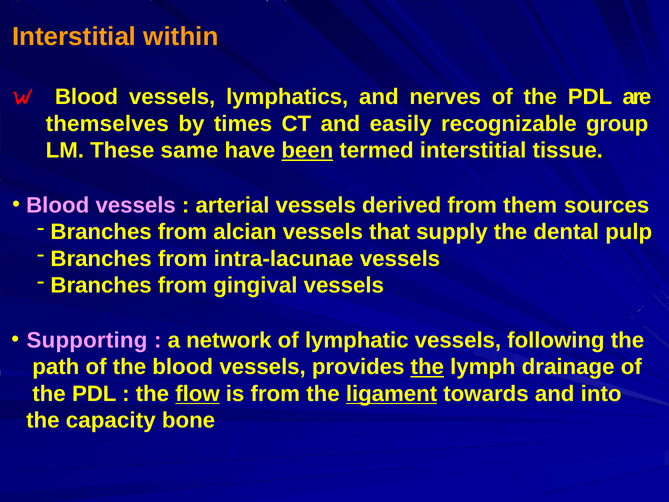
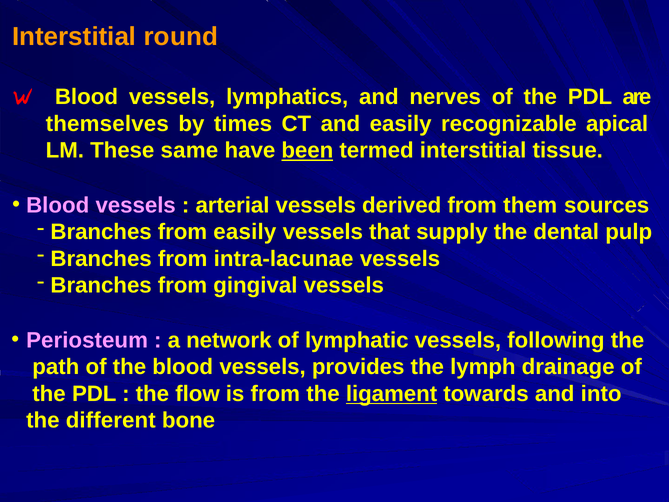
within: within -> round (181, 37)
group: group -> apical (617, 124)
from alcian: alcian -> easily (245, 232)
Supporting: Supporting -> Periosteum (87, 340)
the underline: present -> none (427, 367)
flow underline: present -> none (198, 394)
capacity: capacity -> different (111, 420)
